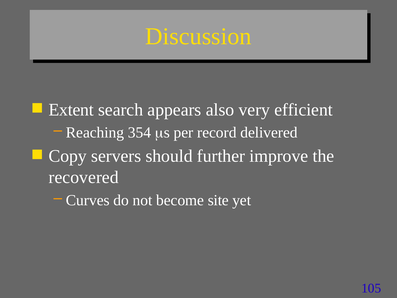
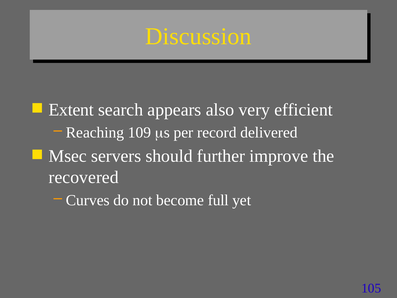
354: 354 -> 109 (140, 132)
Copy: Copy -> Msec (68, 156)
site: site -> full (218, 200)
